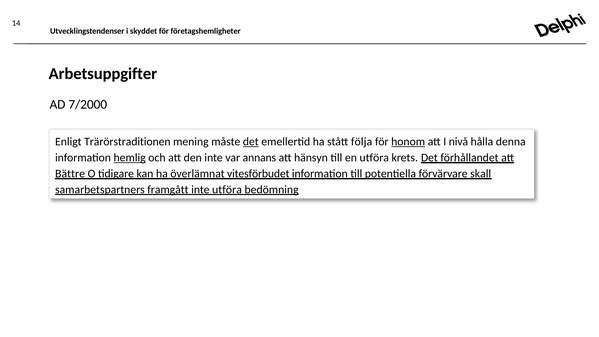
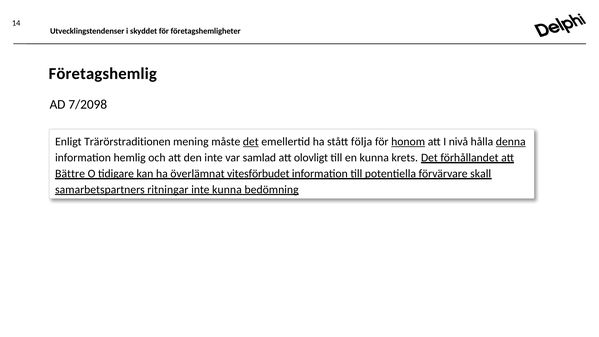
Arbetsuppgifter: Arbetsuppgifter -> Företagshemlig (103, 74)
7/2000: 7/2000 -> 7/2098 (88, 105)
denna underline: none -> present (511, 142)
hemlig underline: present -> none (130, 158)
annans: annans -> samlad (259, 158)
hänsyn: hänsyn -> olovligt (311, 158)
en utföra: utföra -> kunna (374, 158)
framgått: framgått -> ritningar (168, 189)
inte utföra: utföra -> kunna (227, 189)
